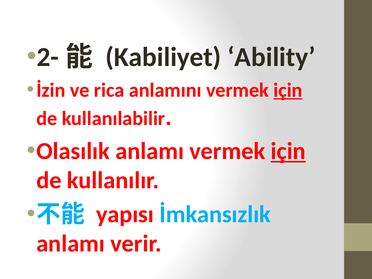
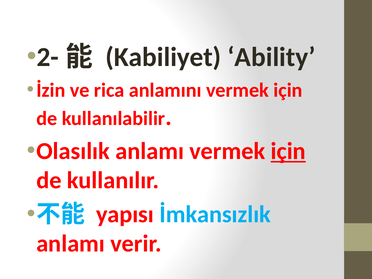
için underline: present -> none (288, 90)
